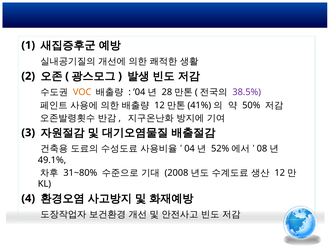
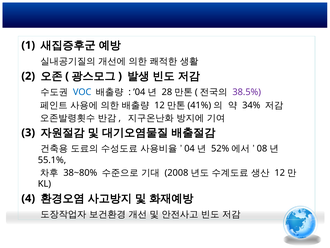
VOC colour: orange -> blue (82, 92)
50%: 50% -> 34% (251, 105)
49.1%: 49.1% -> 55.1% (52, 160)
31~80%: 31~80% -> 38~80% (80, 173)
